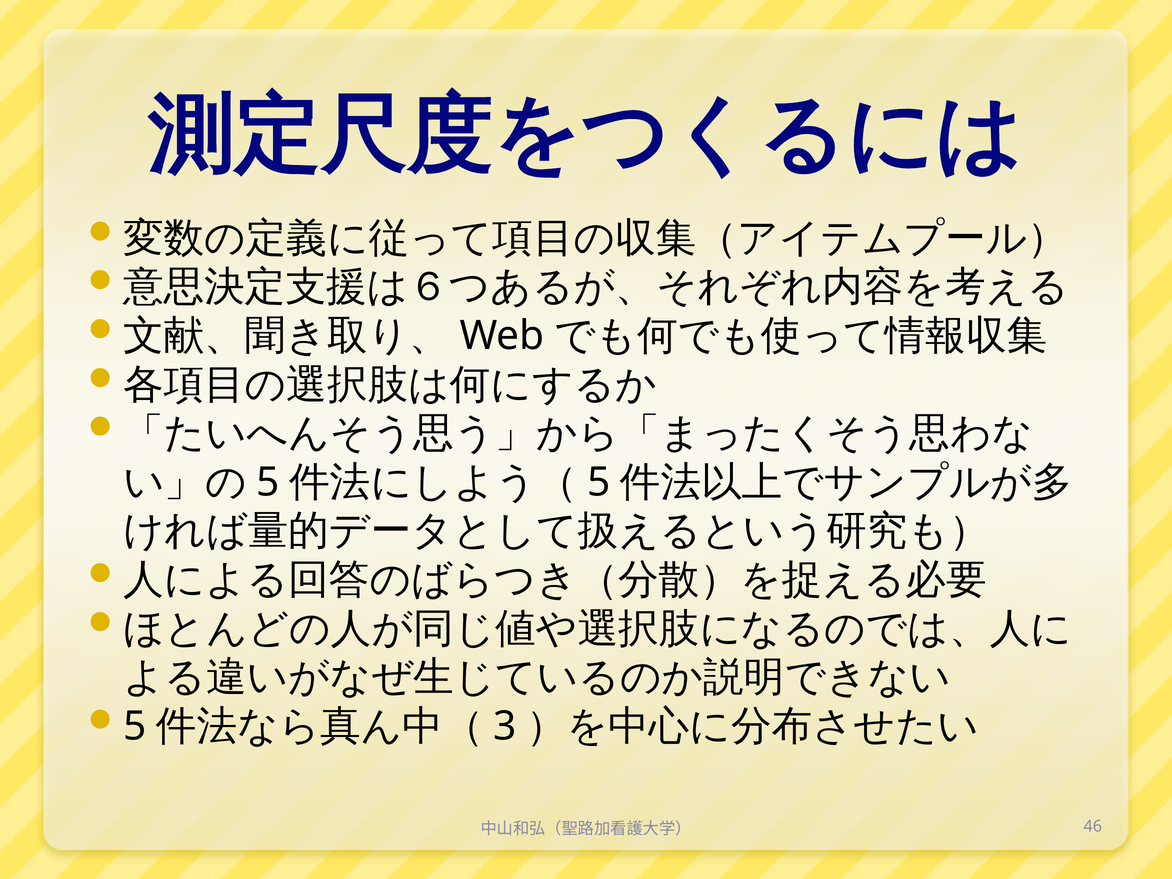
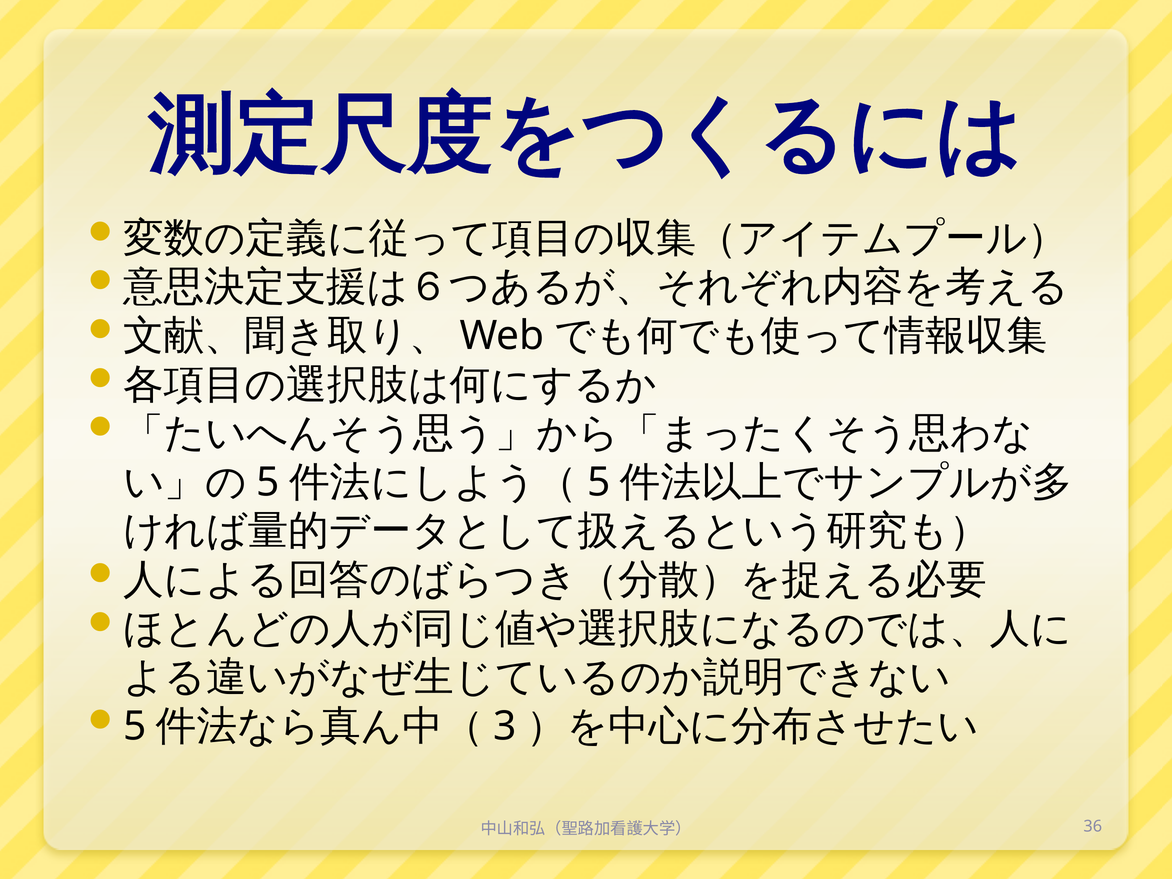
46: 46 -> 36 (1093, 826)
